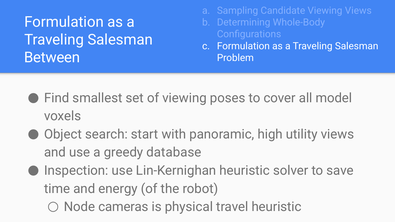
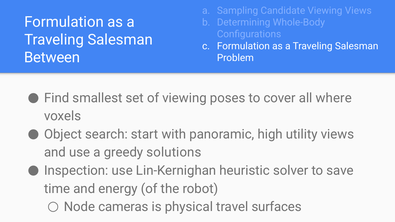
model: model -> where (334, 98)
database: database -> solutions (174, 153)
travel heuristic: heuristic -> surfaces (277, 207)
